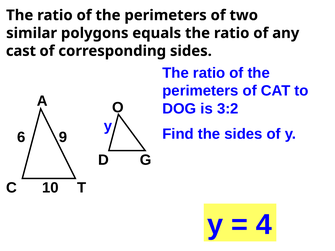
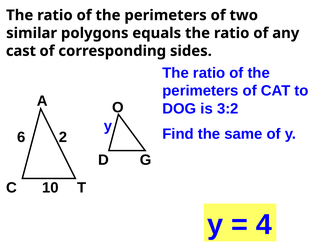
the sides: sides -> same (243, 134)
9: 9 -> 2 (63, 137)
